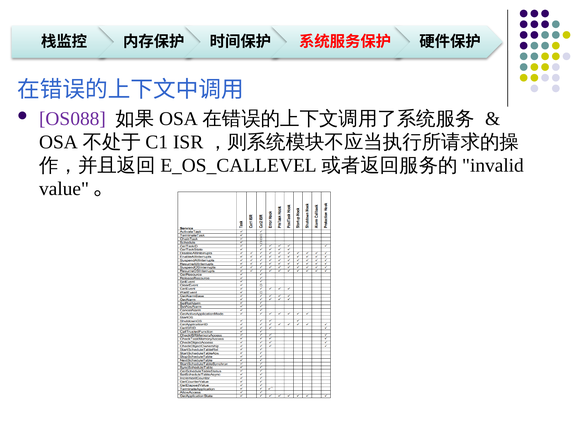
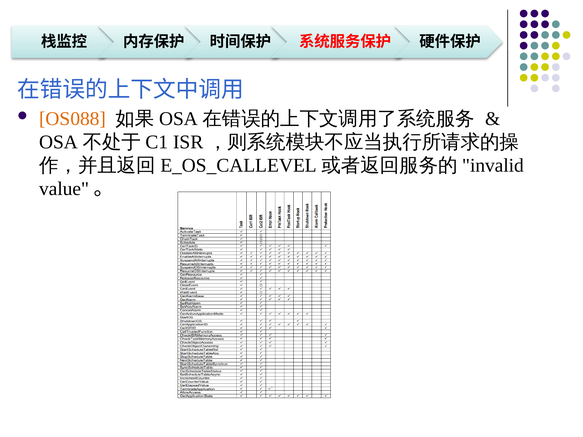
OS088 colour: purple -> orange (73, 119)
